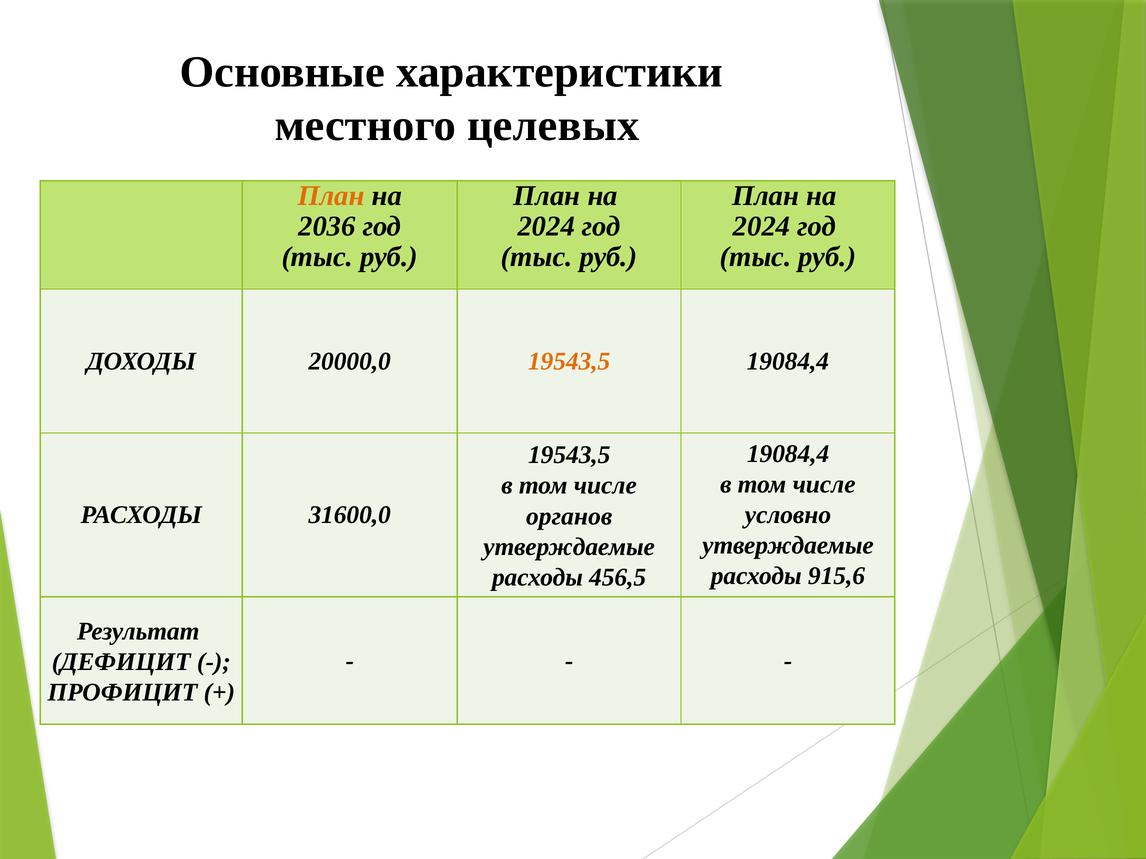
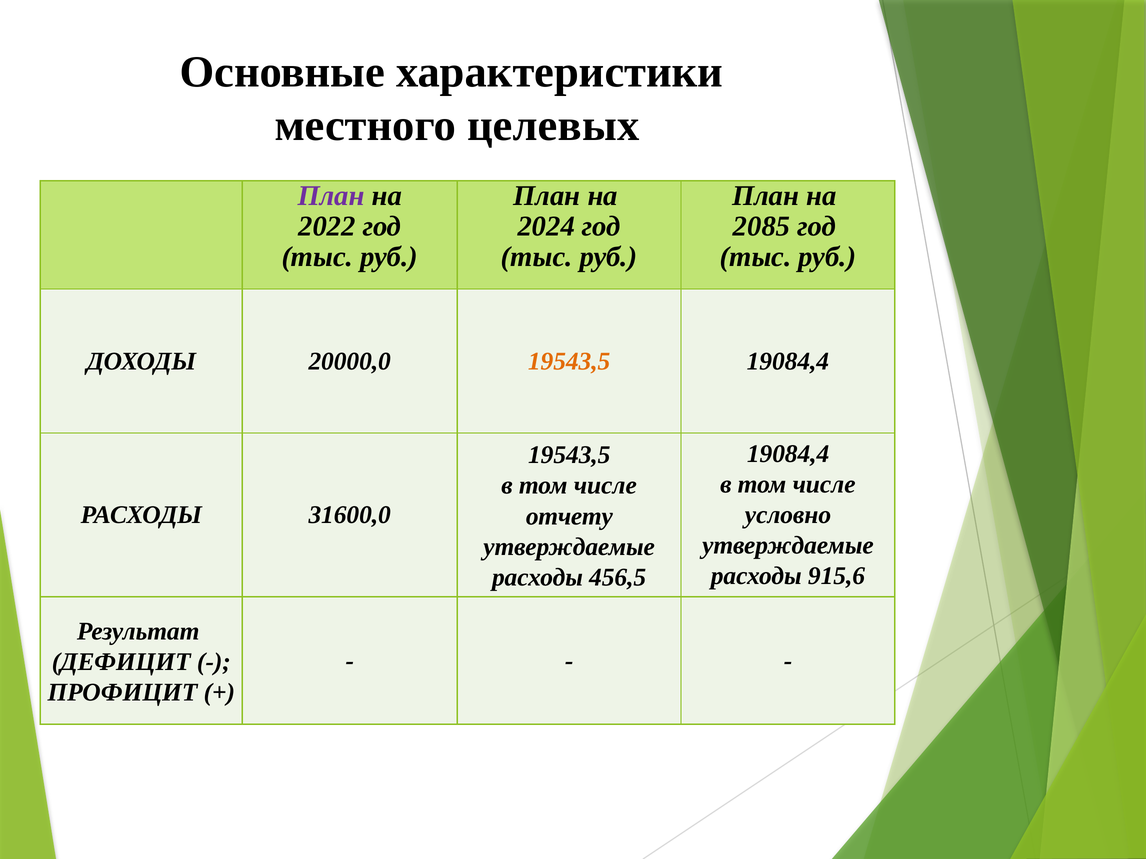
План colour: orange -> purple (331, 196)
2036: 2036 -> 2022 (327, 226)
2024: 2024 -> 2085 (762, 226)
органов: органов -> отчету (569, 516)
